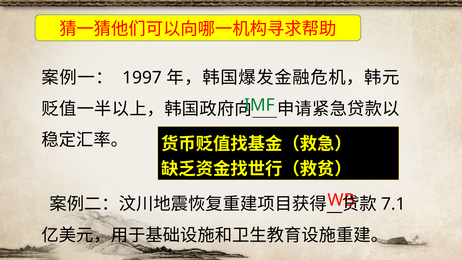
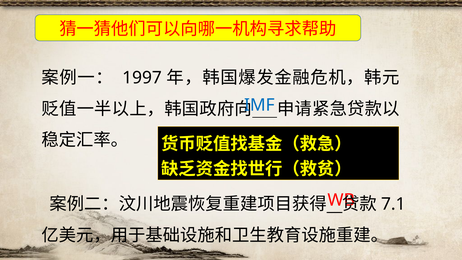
IMF colour: green -> blue (259, 105)
